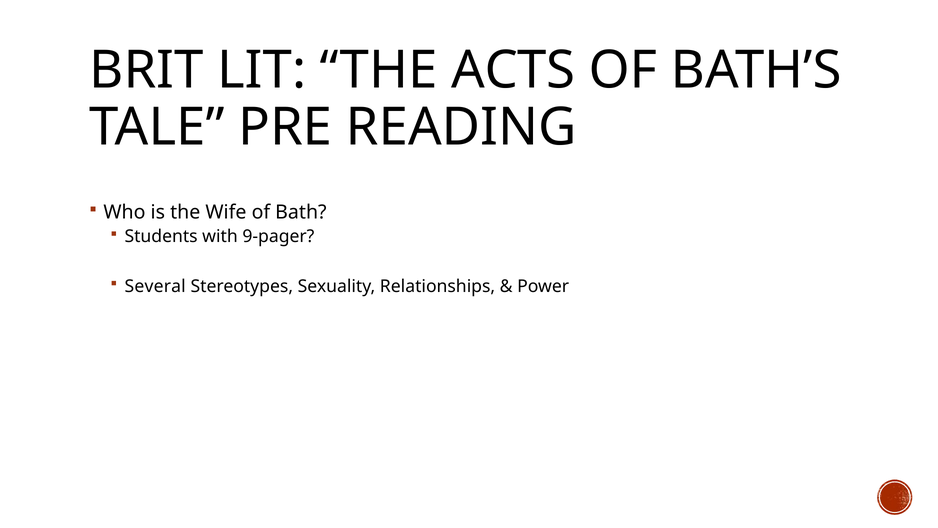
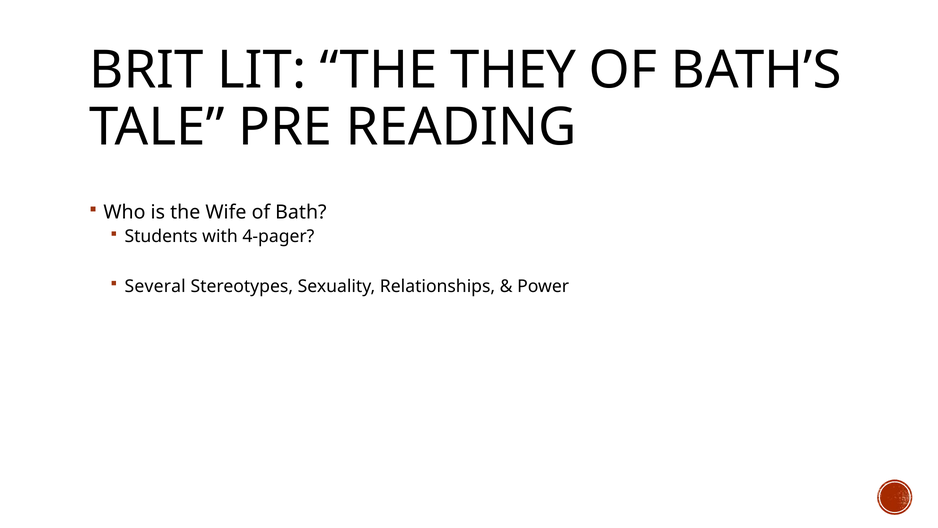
ACTS: ACTS -> THEY (513, 70)
9-pager: 9-pager -> 4-pager (278, 236)
